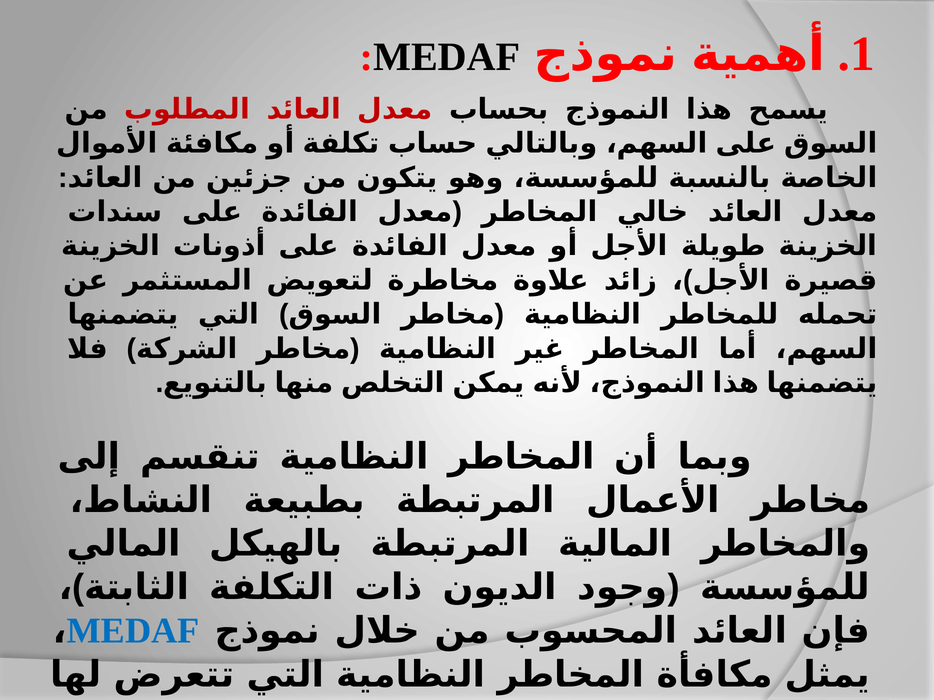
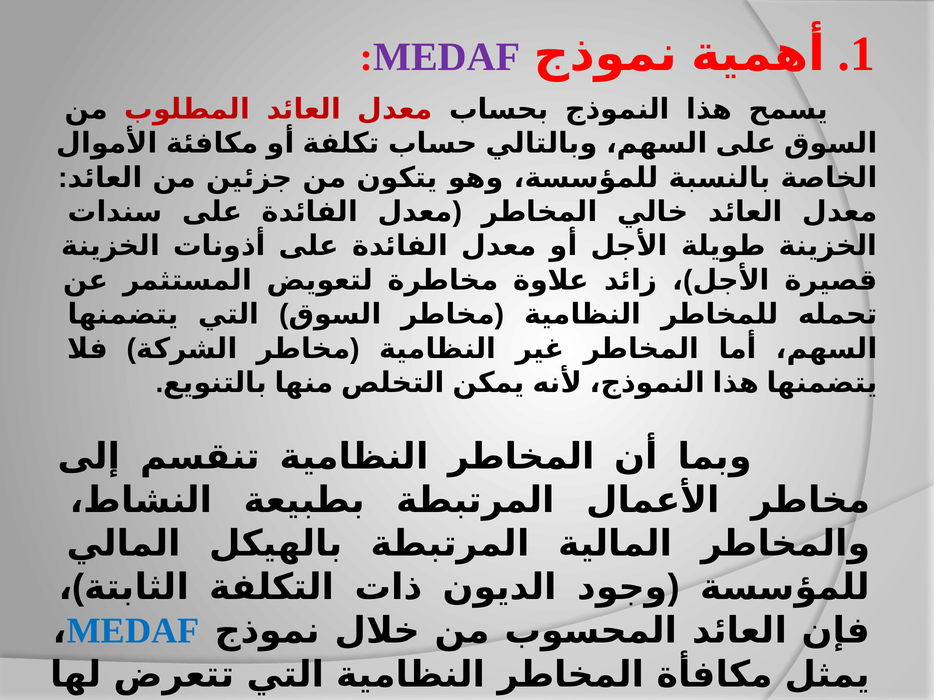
MEDAF colour: black -> purple (447, 57)
